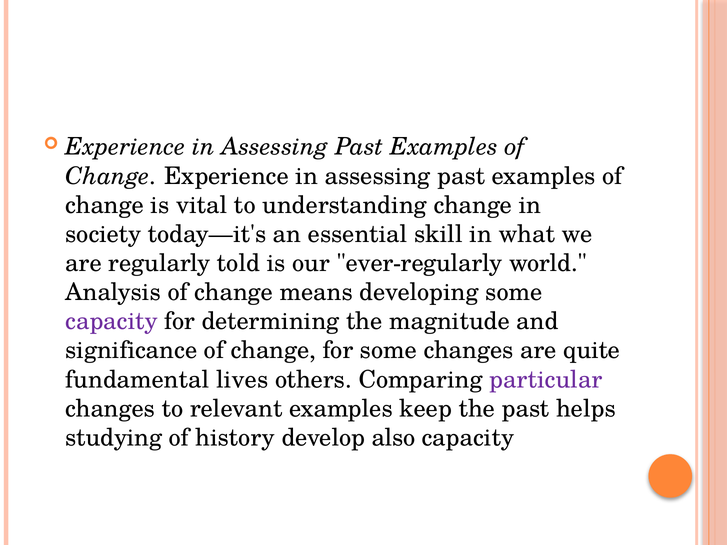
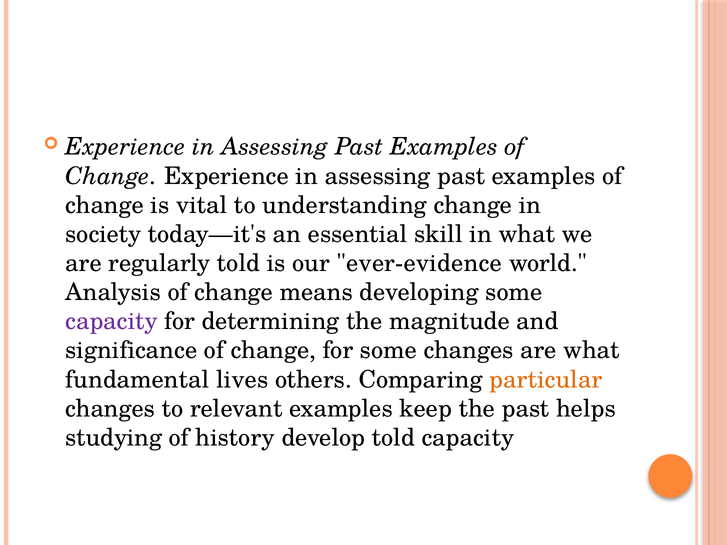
ever-regularly: ever-regularly -> ever-evidence (419, 263)
are quite: quite -> what (592, 351)
particular colour: purple -> orange (546, 380)
develop also: also -> told (393, 438)
